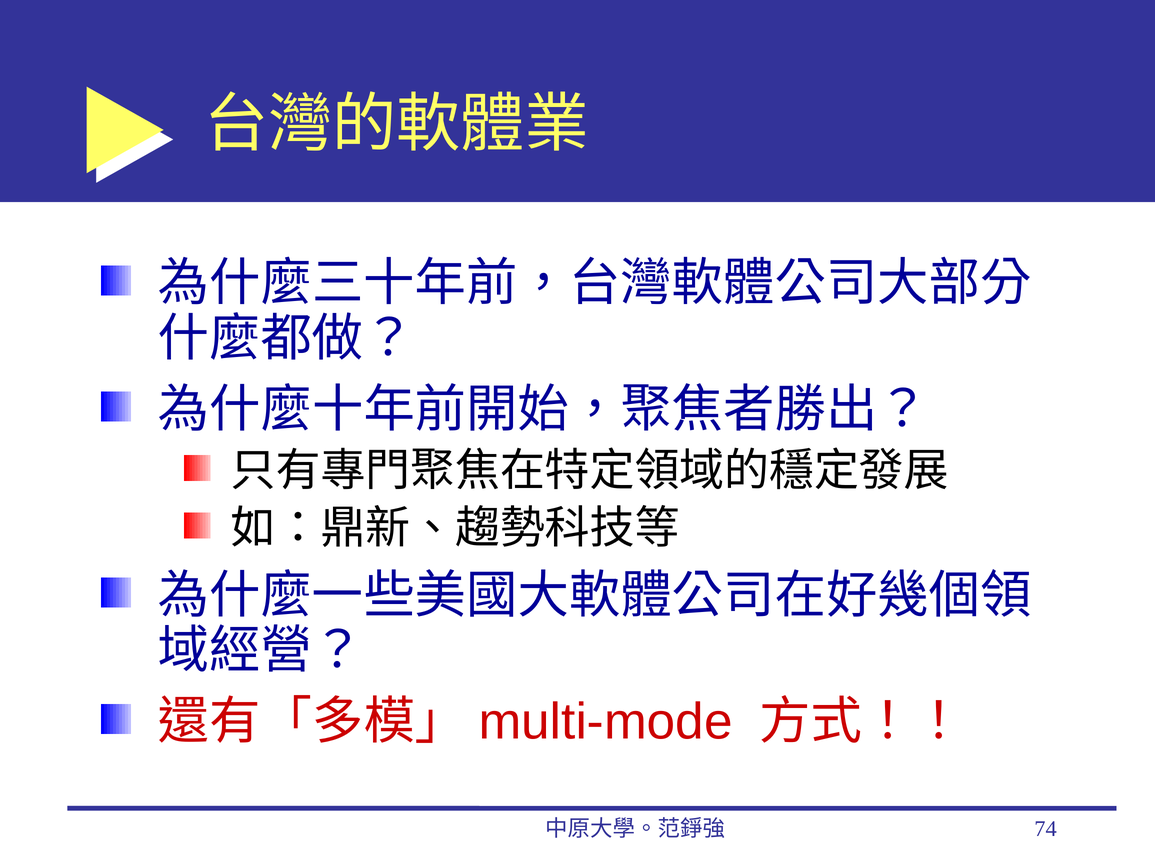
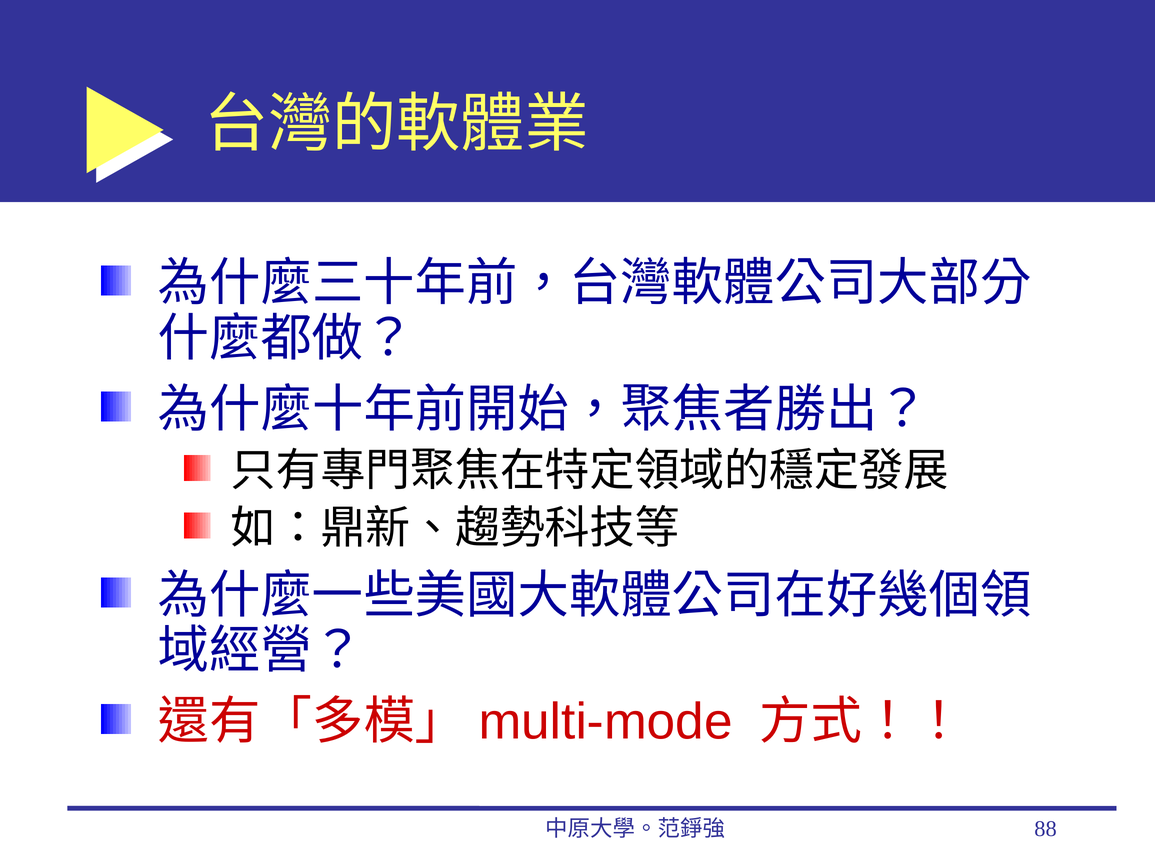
74: 74 -> 88 (1046, 829)
